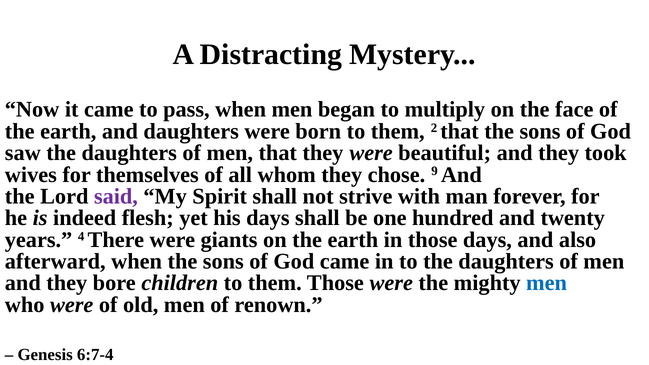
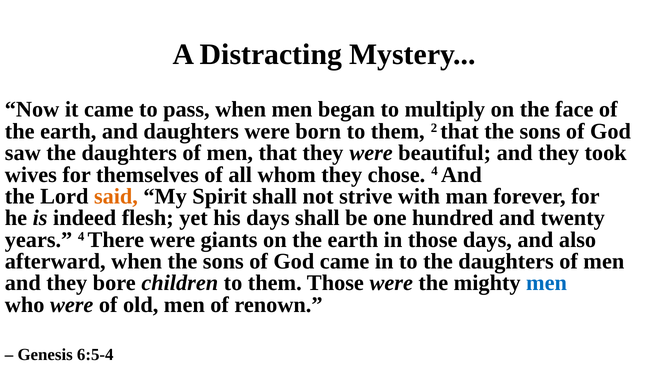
chose 9: 9 -> 4 (435, 171)
said colour: purple -> orange (116, 196)
6:7-4: 6:7-4 -> 6:5-4 (95, 354)
